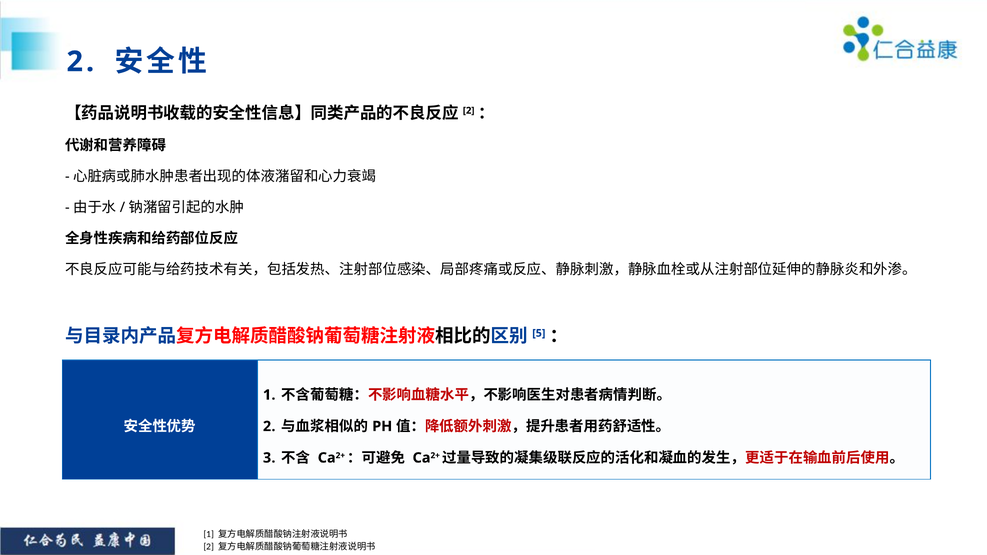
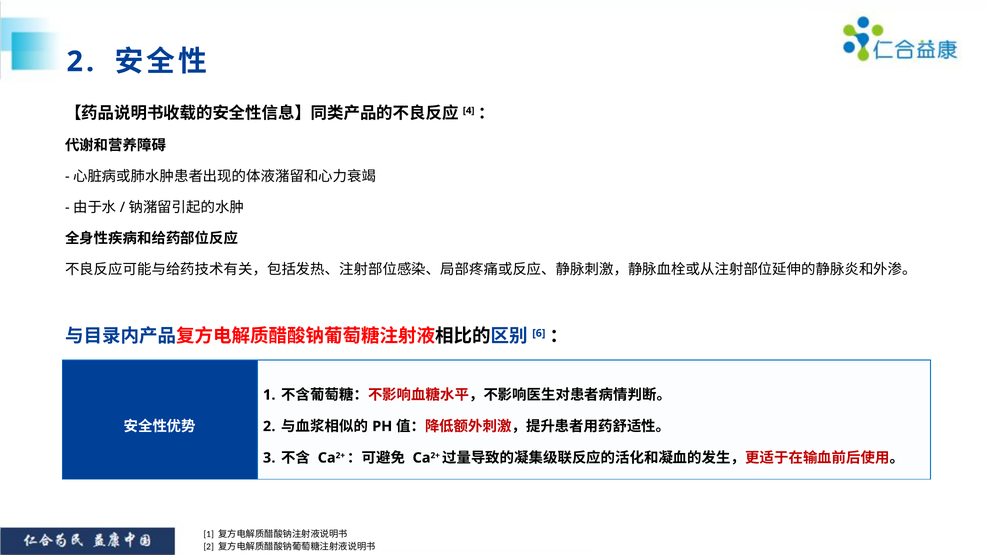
2: 2 -> 4 (469, 111)
5: 5 -> 6 (539, 333)
